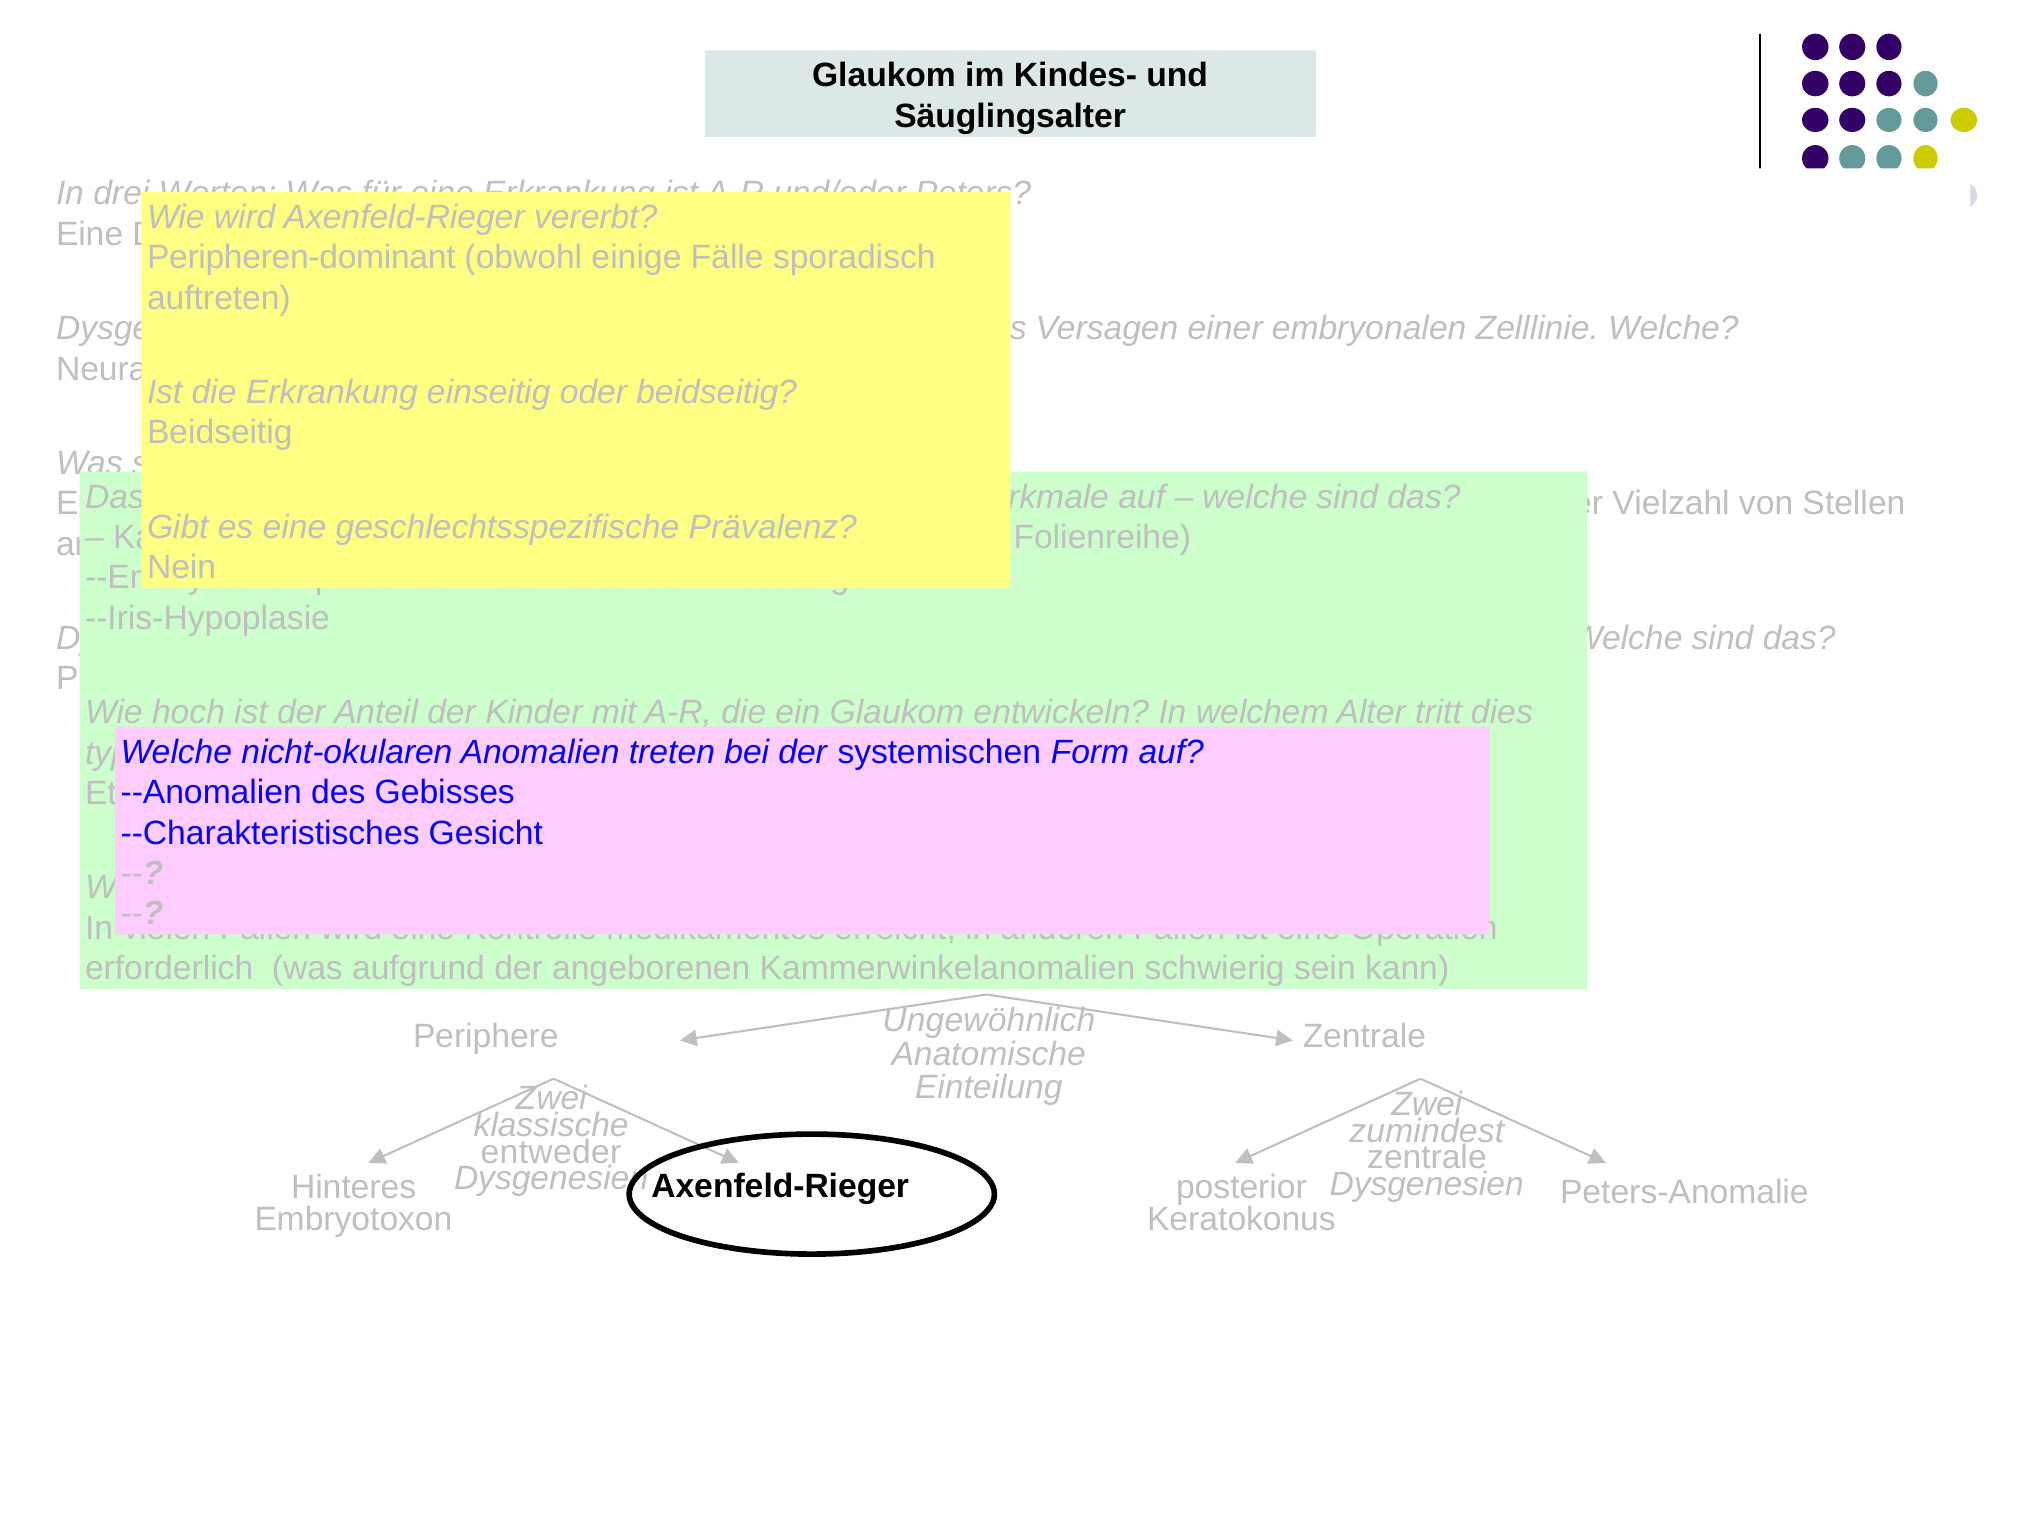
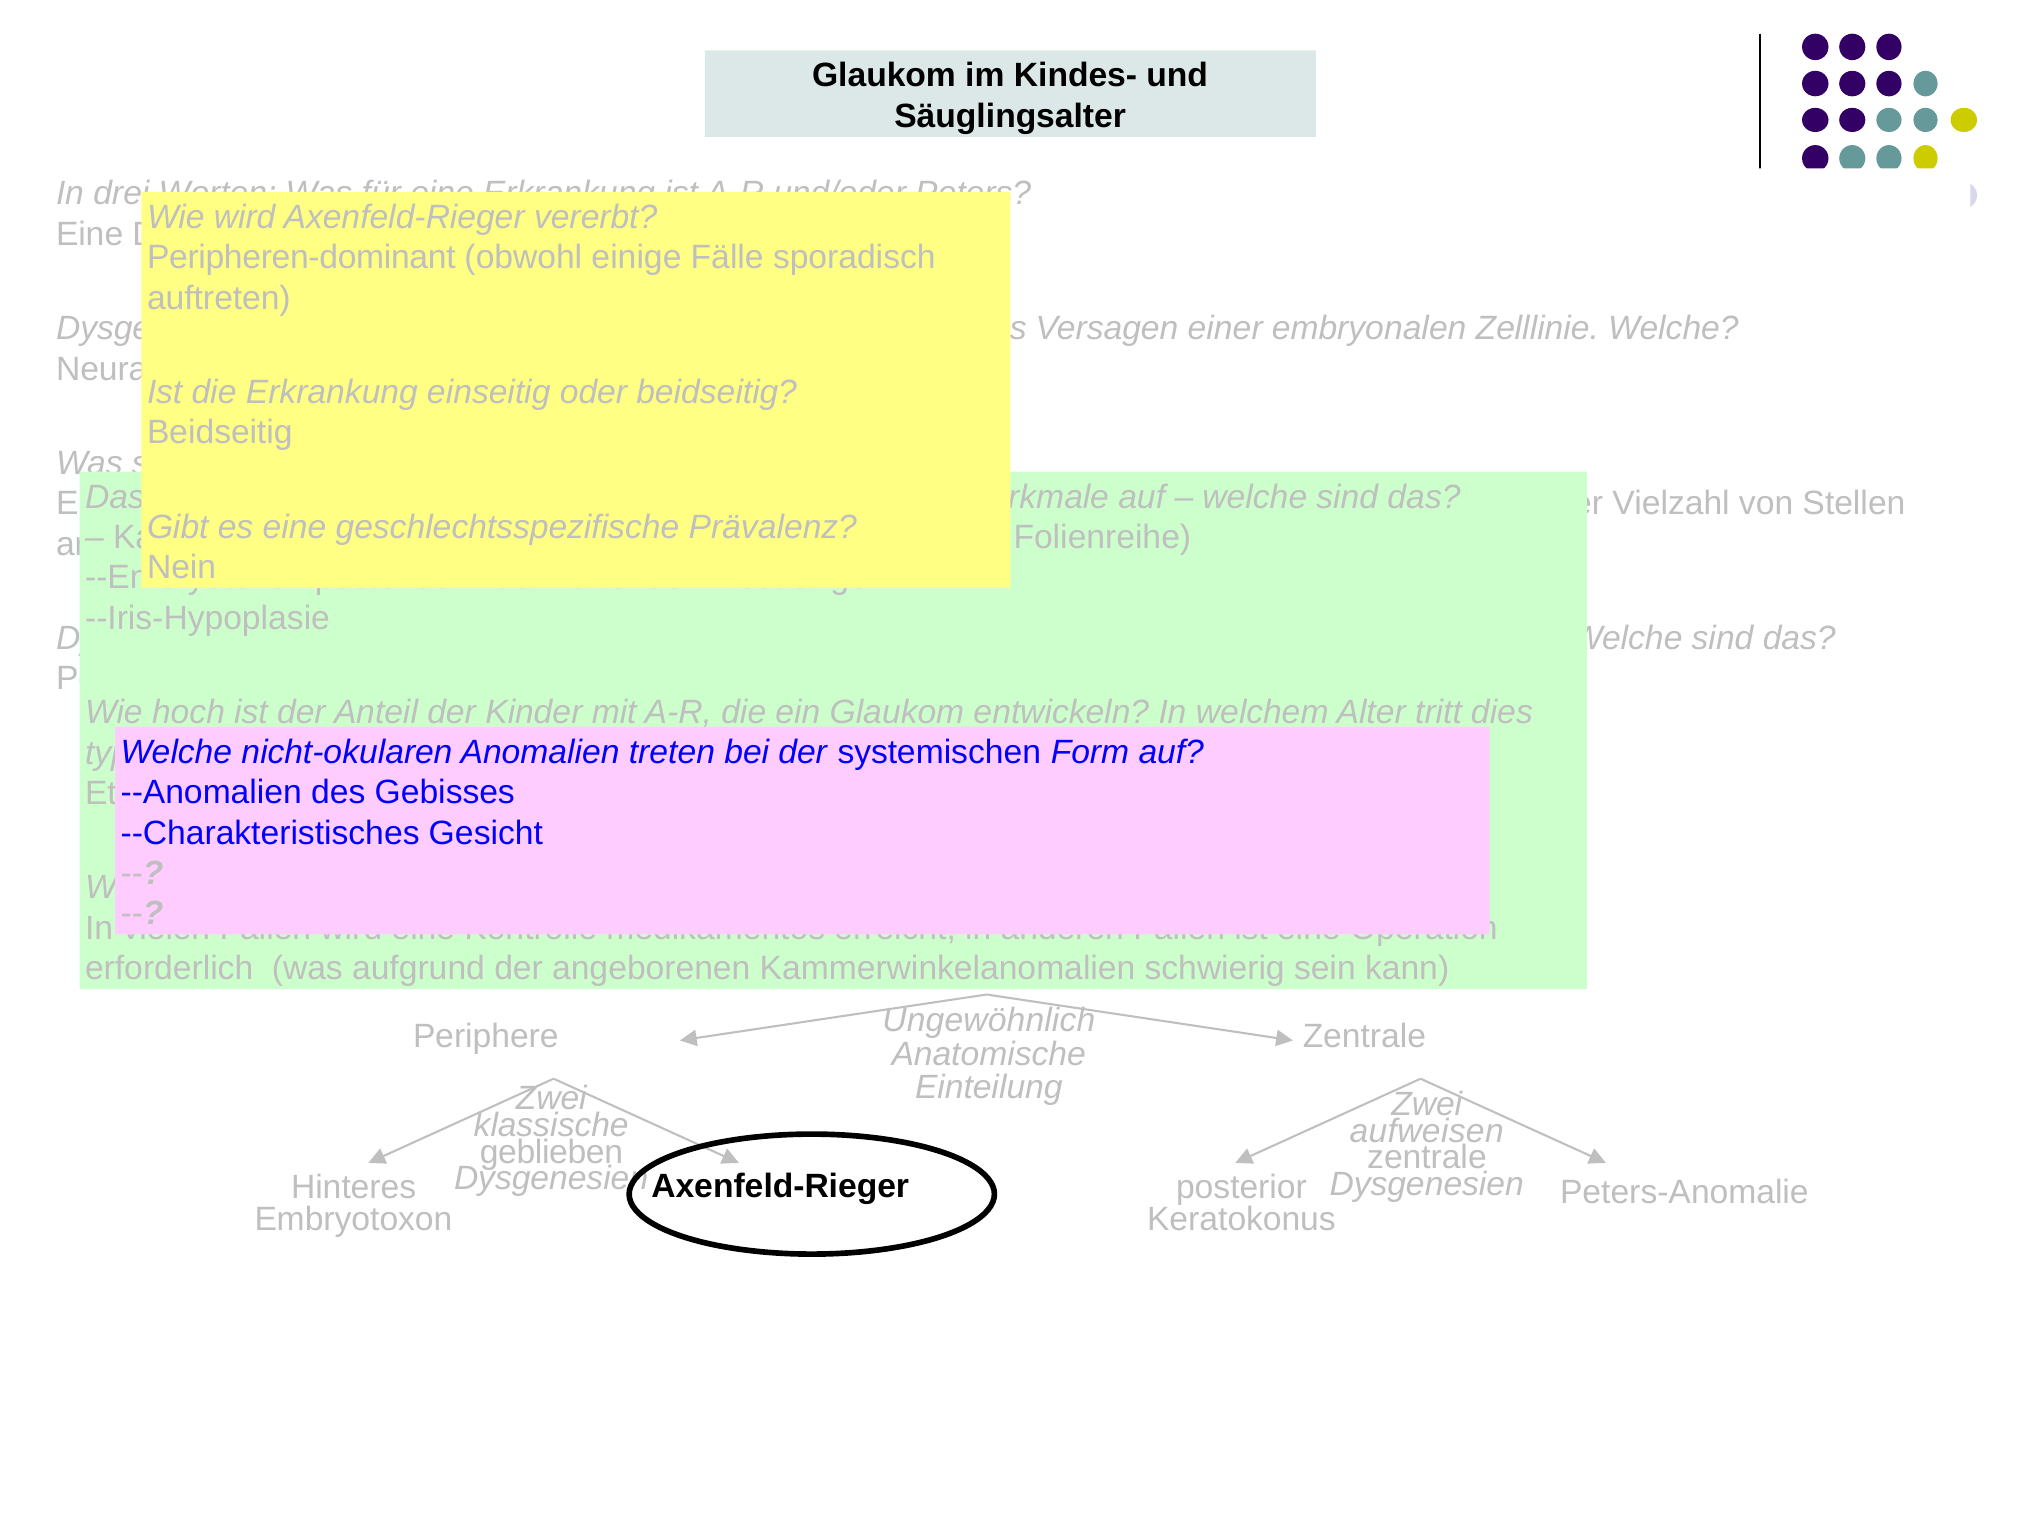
zumindest: zumindest -> aufweisen (1427, 1131)
entweder: entweder -> geblieben (551, 1152)
